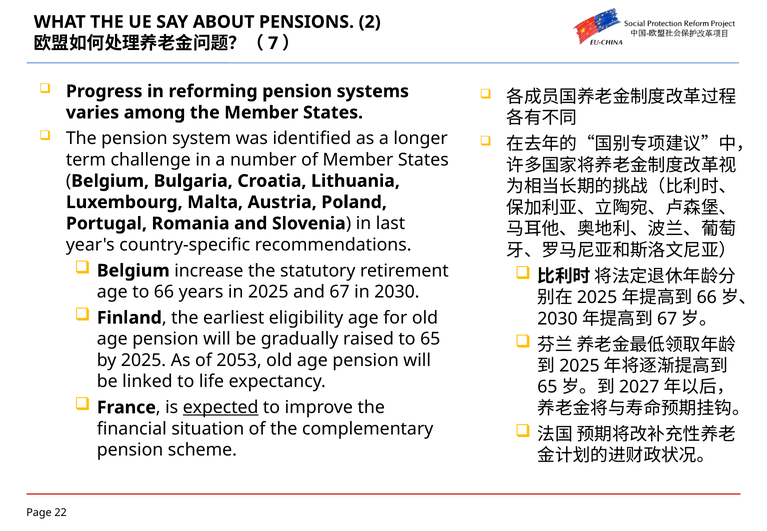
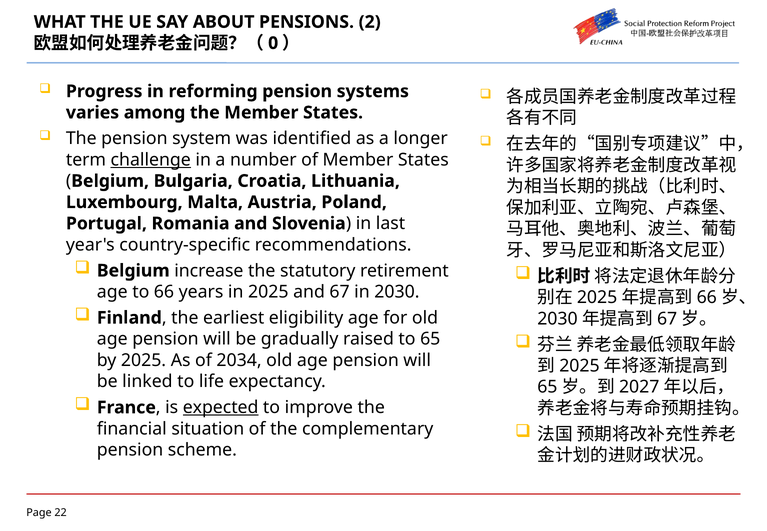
7: 7 -> 0 (273, 43)
challenge underline: none -> present (151, 160)
2053: 2053 -> 2034 (239, 360)
